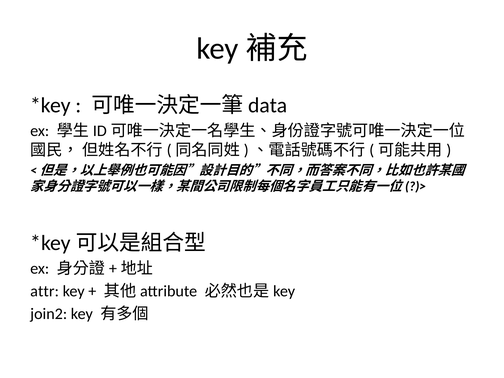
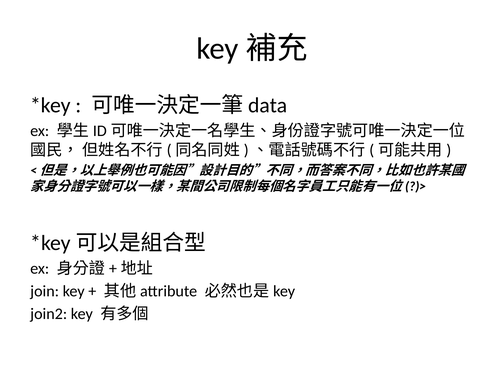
attr: attr -> join (45, 291)
